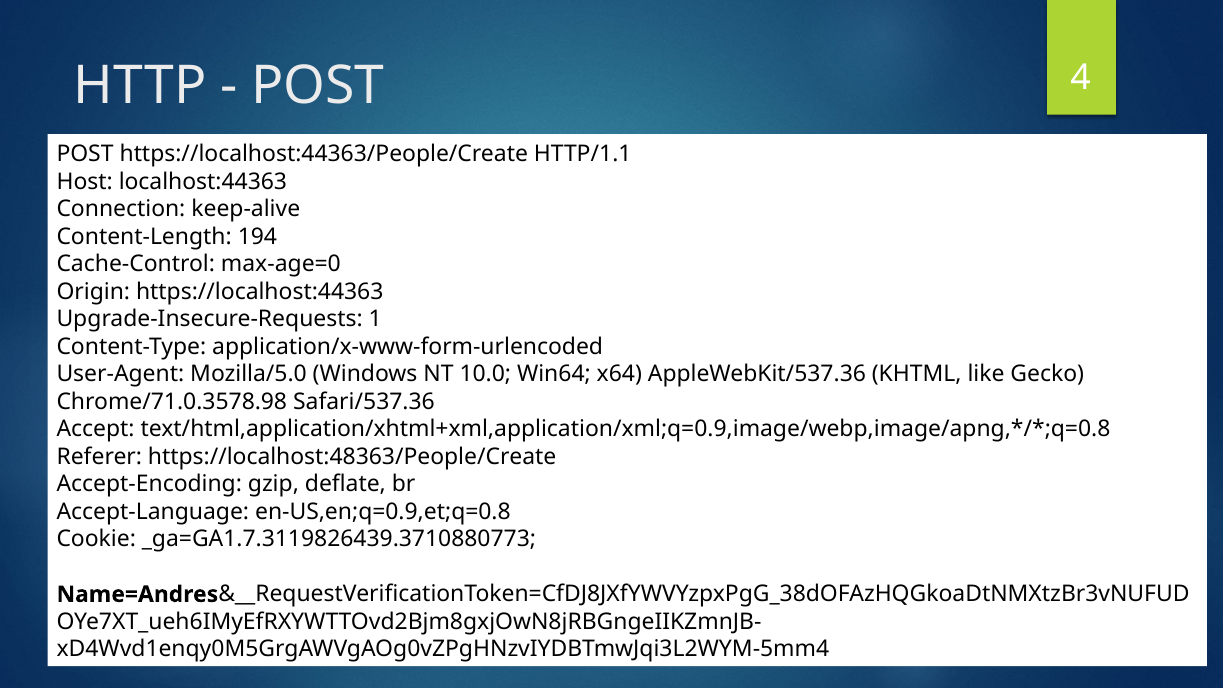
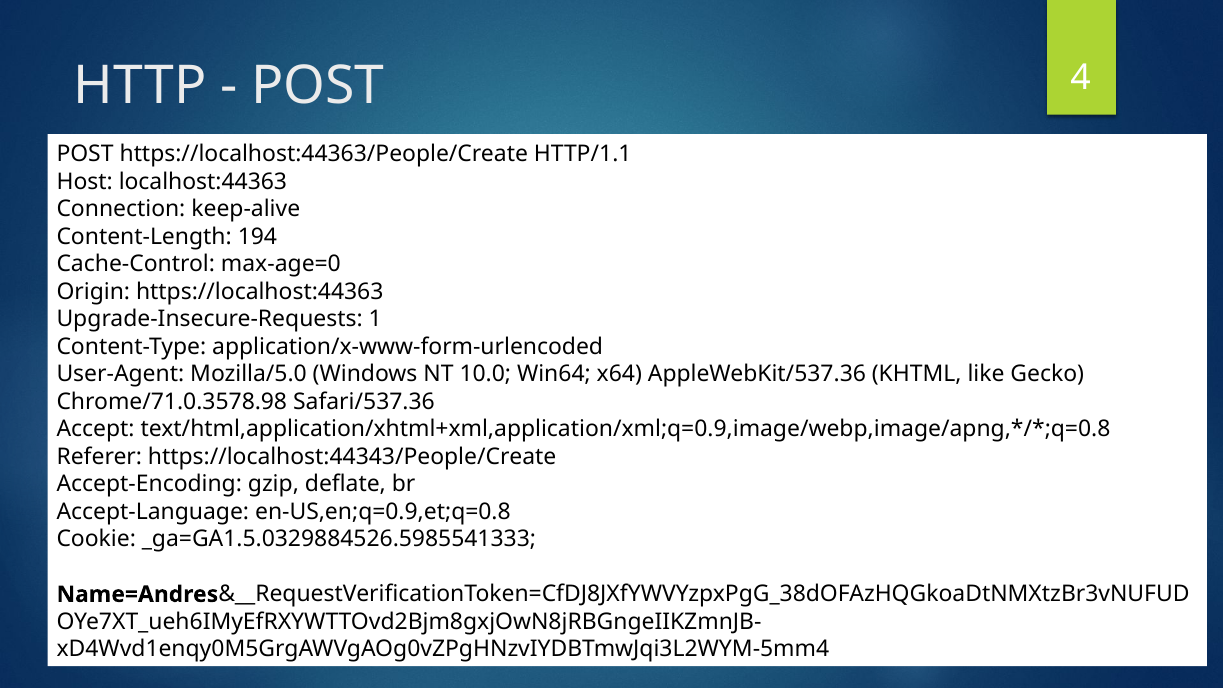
https://localhost:48363/People/Create: https://localhost:48363/People/Create -> https://localhost:44343/People/Create (352, 457)
_ga=GA1.7.3119826439.3710880773: _ga=GA1.7.3119826439.3710880773 -> _ga=GA1.5.0329884526.5985541333 (339, 539)
